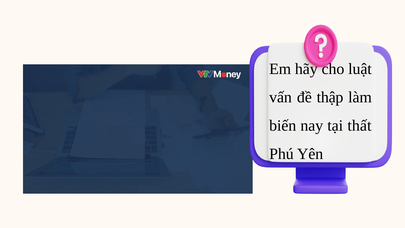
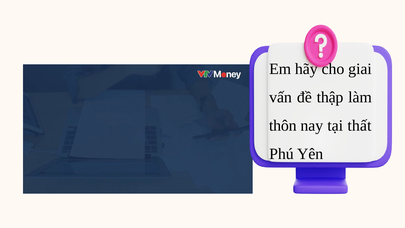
luật: luật -> giai (360, 69)
biến: biến -> thôn (283, 126)
